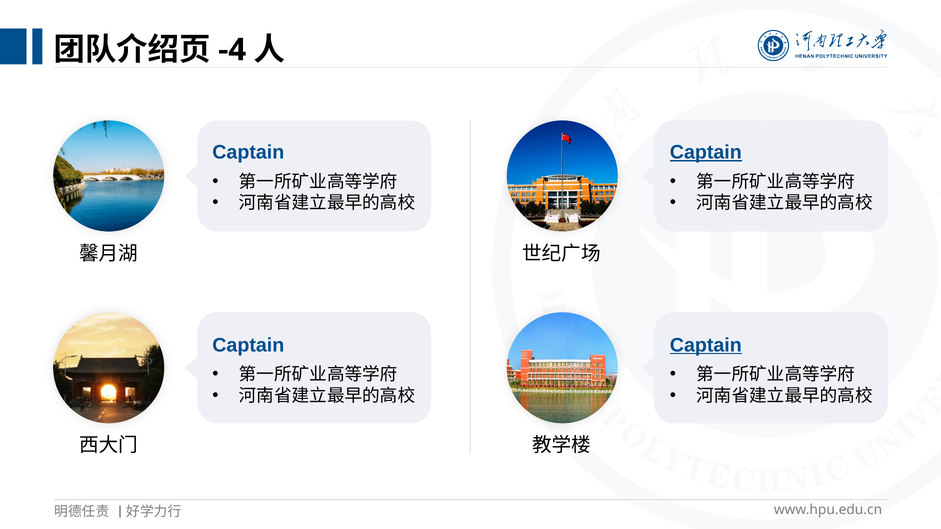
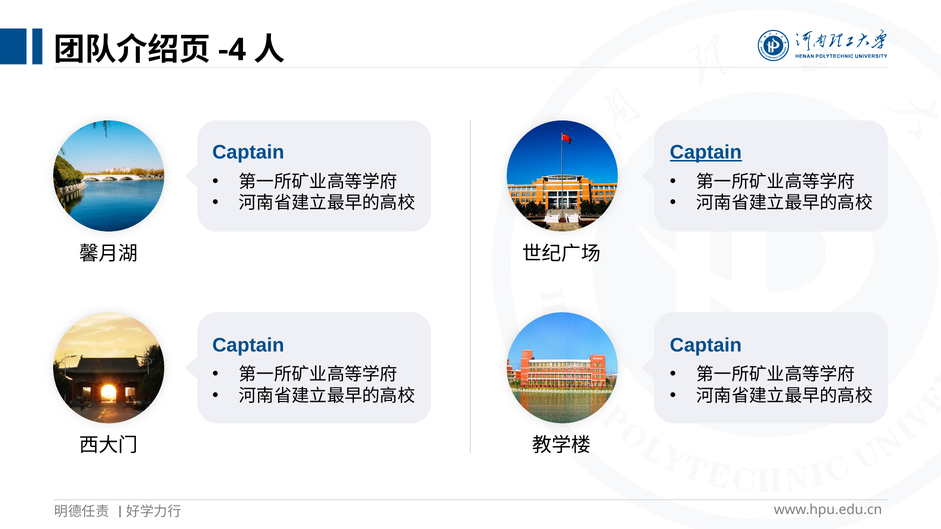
Captain underline: present -> none (706, 345)
